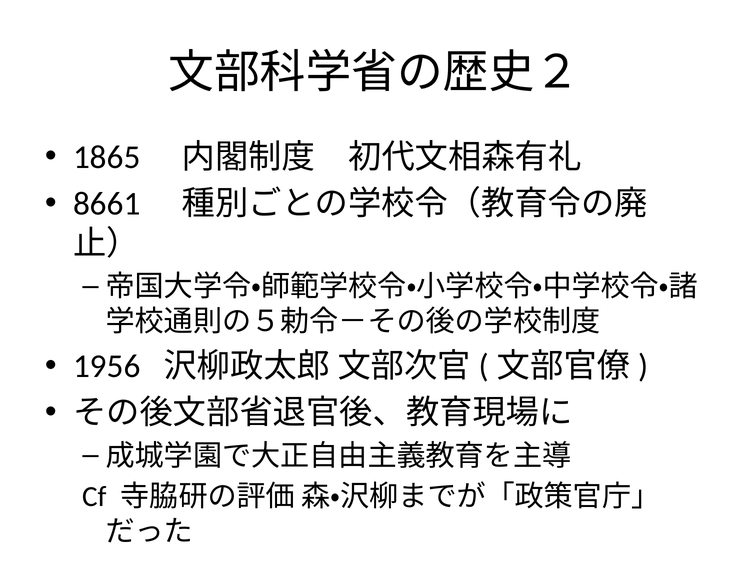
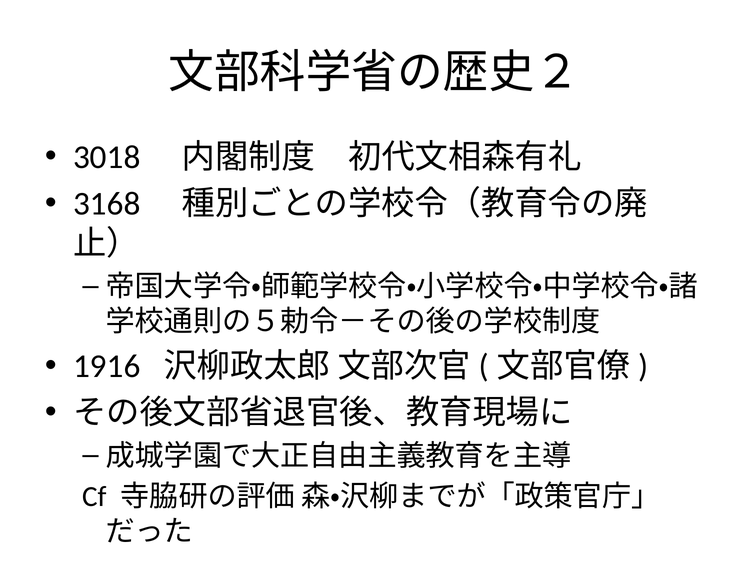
1865: 1865 -> 3018 (107, 157)
8661: 8661 -> 3168 (107, 204)
1956: 1956 -> 1916 (107, 366)
